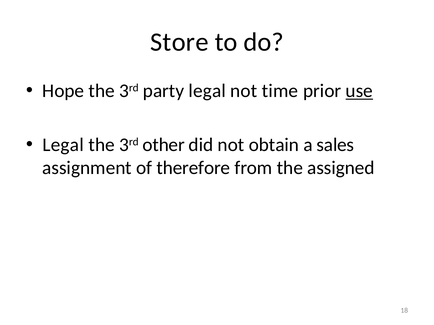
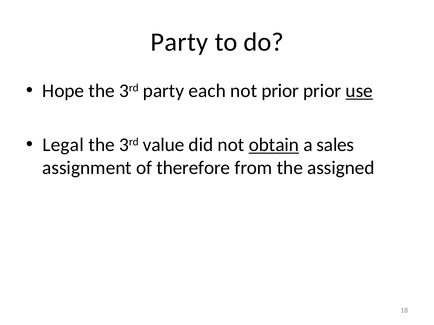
Store: Store -> Party (179, 42)
party legal: legal -> each (207, 91)
not time: time -> prior (280, 91)
other: other -> value (164, 145)
obtain underline: none -> present (274, 145)
